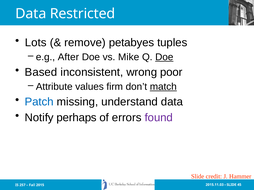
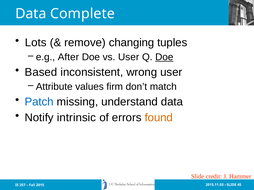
Restricted: Restricted -> Complete (82, 14)
petabyes: petabyes -> changing (131, 43)
vs Mike: Mike -> User (129, 57)
wrong poor: poor -> user (171, 72)
match underline: present -> none (163, 87)
perhaps: perhaps -> intrinsic (76, 118)
found colour: purple -> orange (159, 118)
